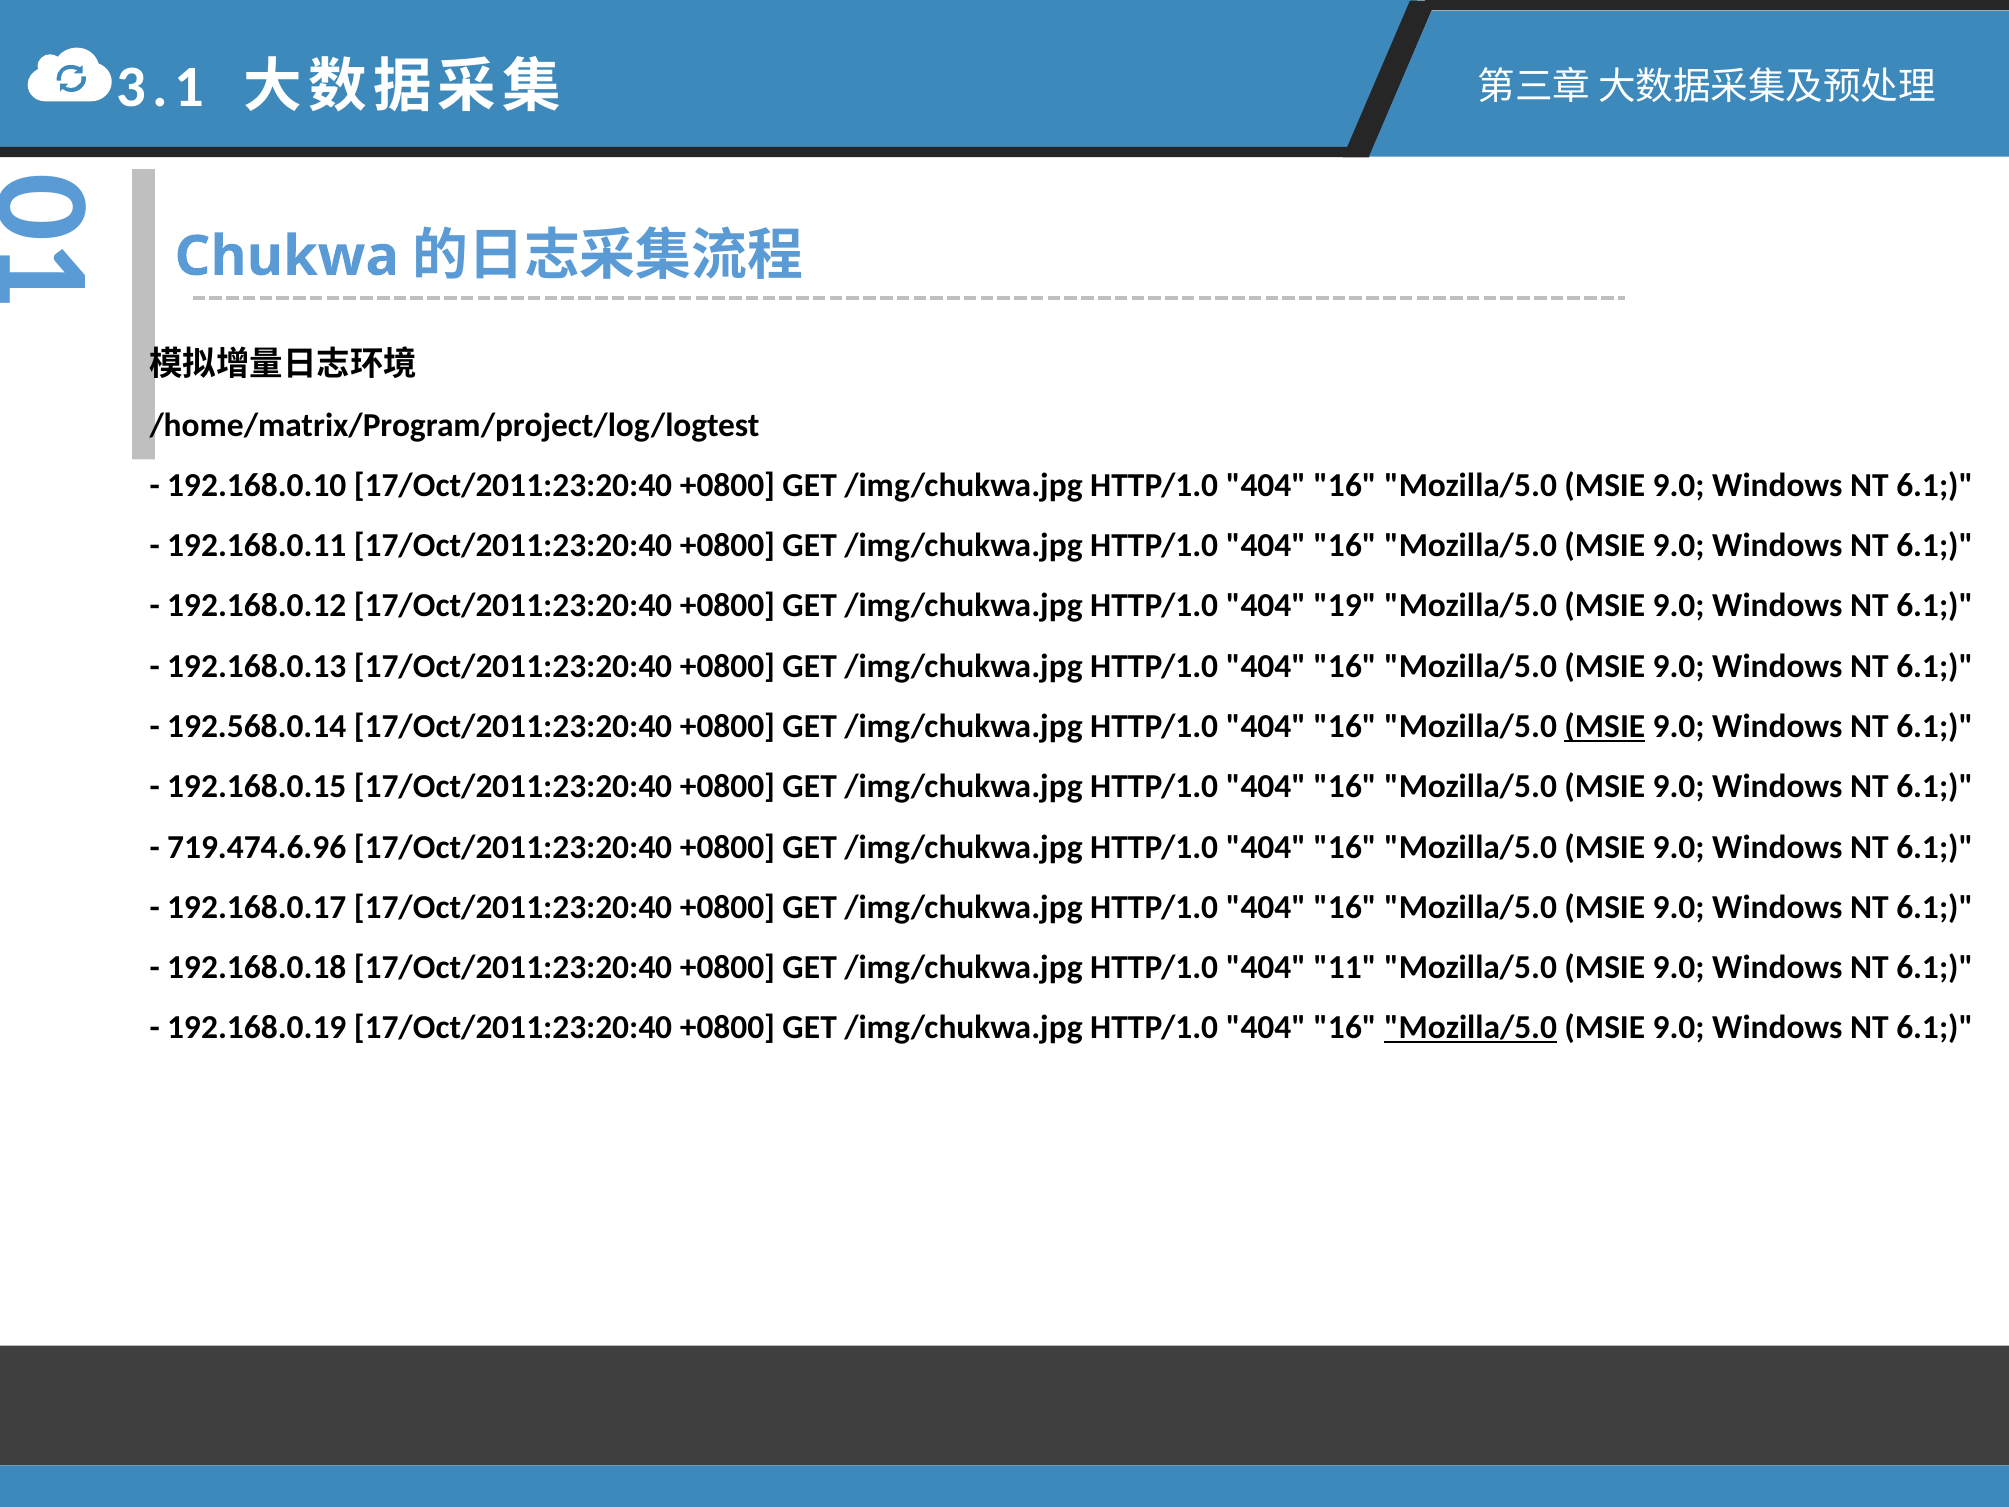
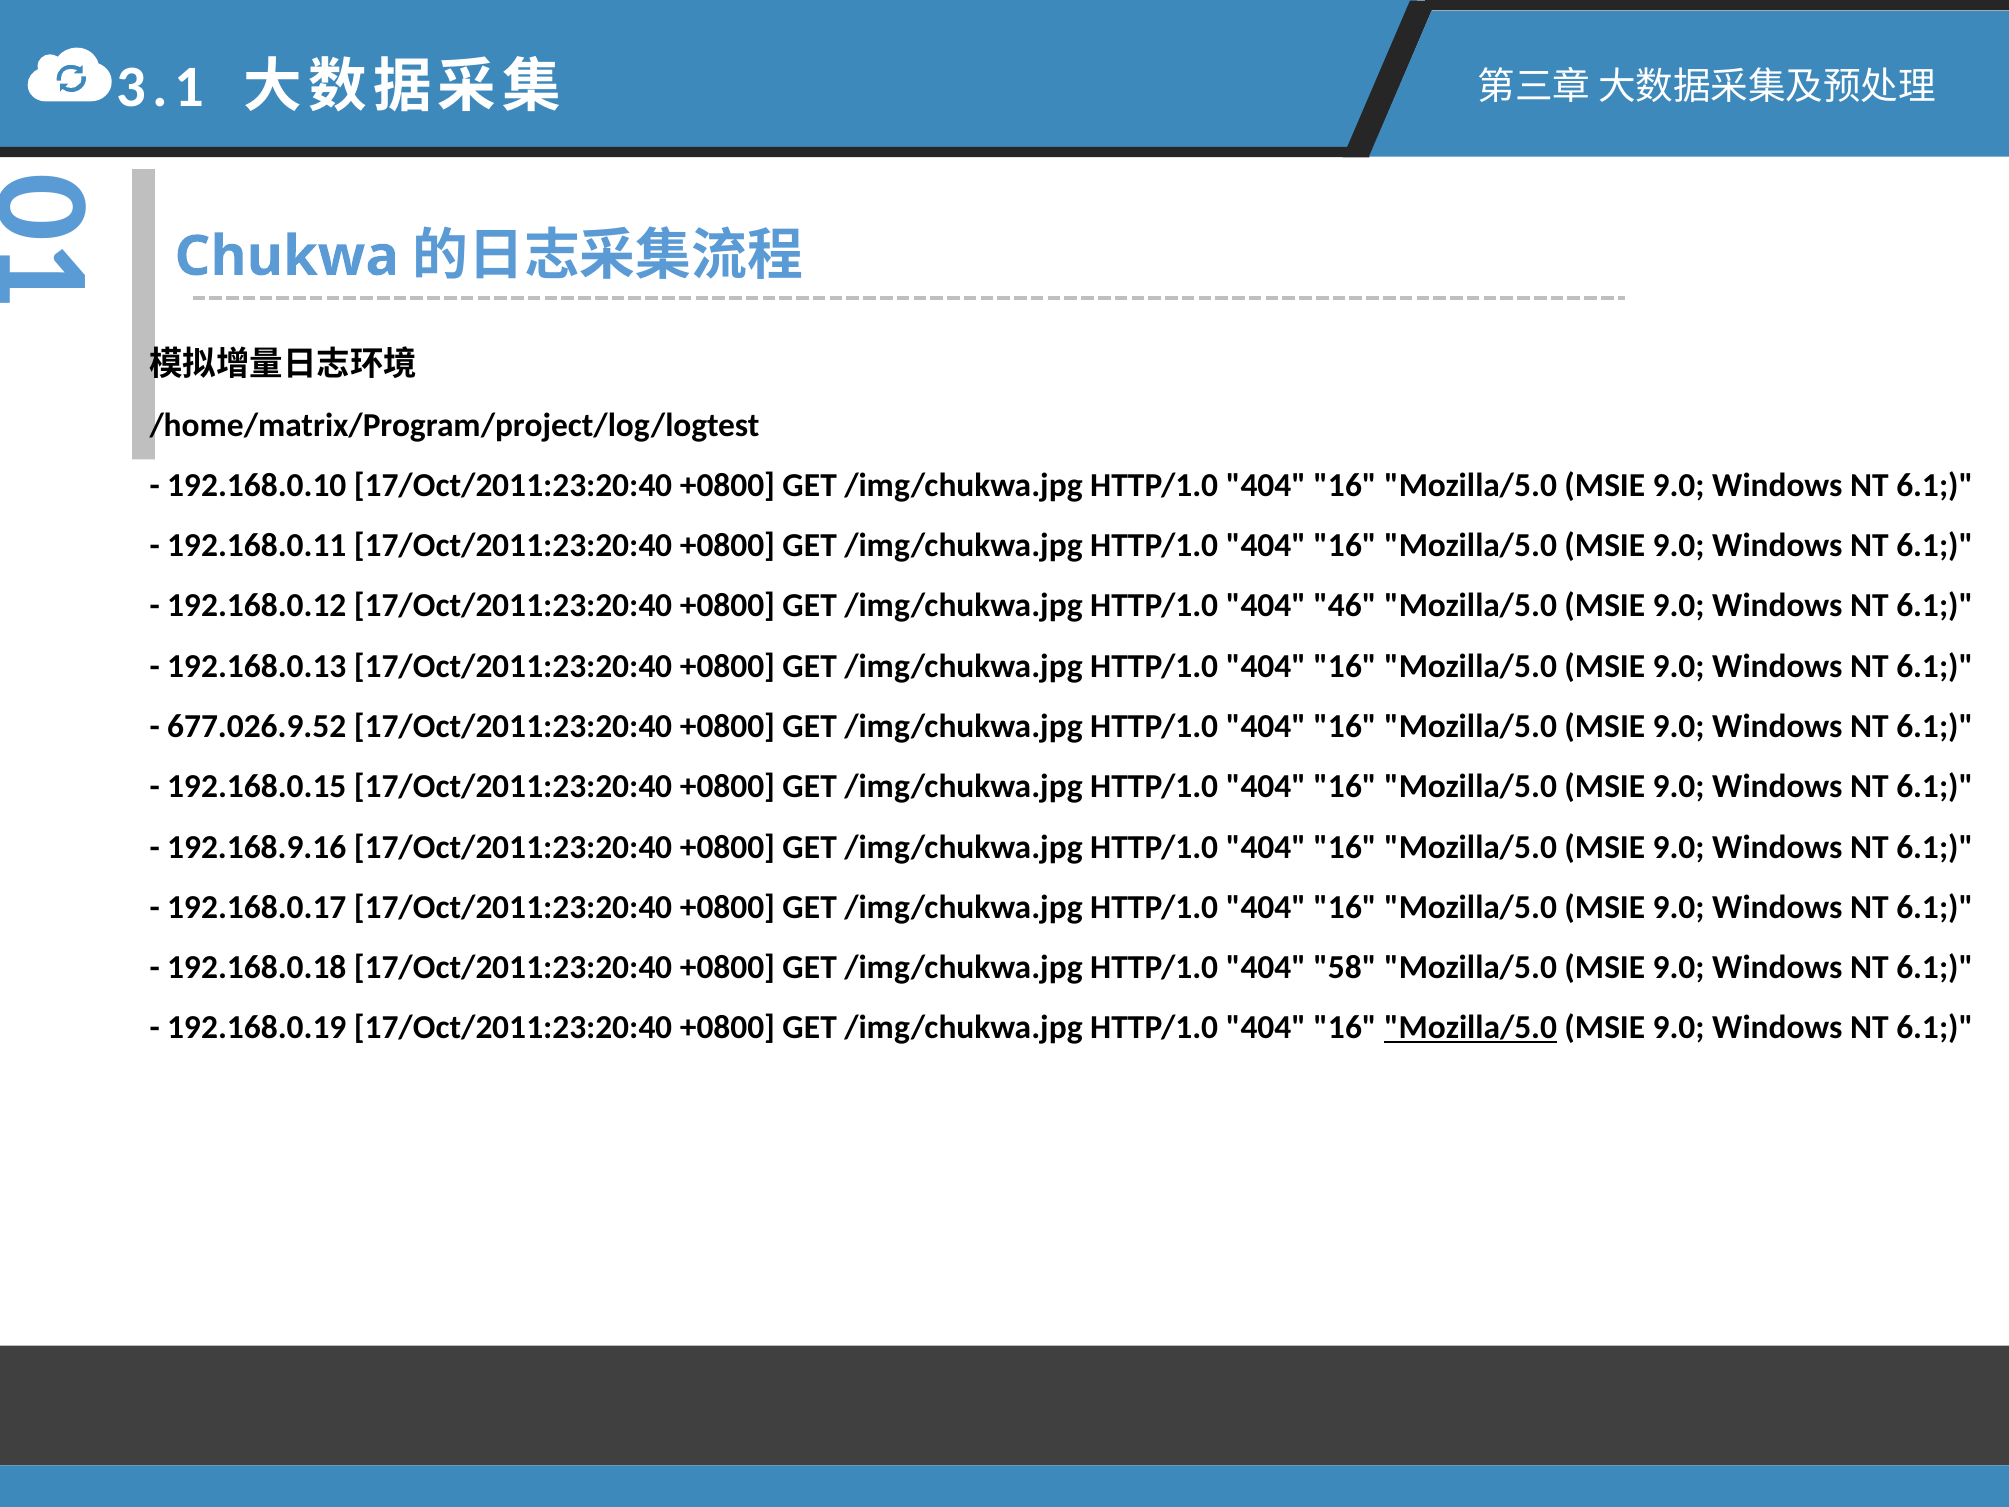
19: 19 -> 46 (1345, 606)
192.568.0.14: 192.568.0.14 -> 677.026.9.52 (257, 726)
MSIE underline: present -> none (1605, 726)
719.474.6.96: 719.474.6.96 -> 192.168.9.16 (257, 847)
11: 11 -> 58 (1345, 967)
